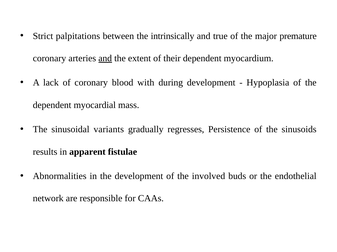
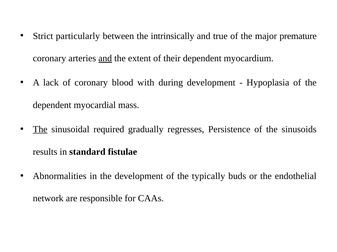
palpitations: palpitations -> particularly (78, 36)
The underline: none -> present (40, 130)
variants: variants -> required (109, 130)
apparent: apparent -> standard (87, 152)
involved: involved -> typically (209, 177)
